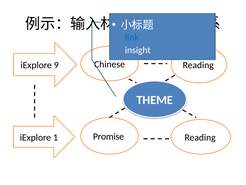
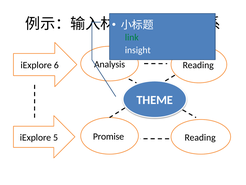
link colour: blue -> green (132, 37)
Chinese: Chinese -> Analysis (110, 64)
9: 9 -> 6 (56, 65)
1: 1 -> 5 (56, 137)
